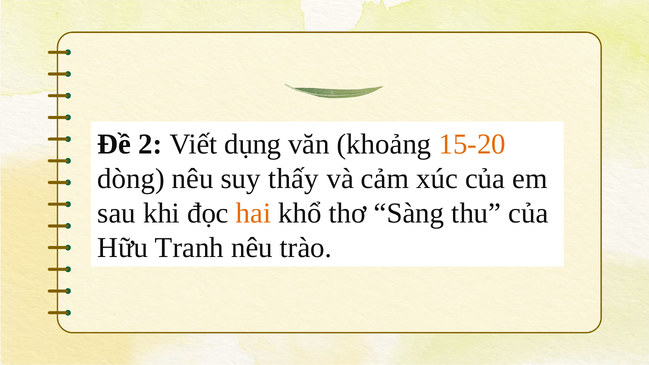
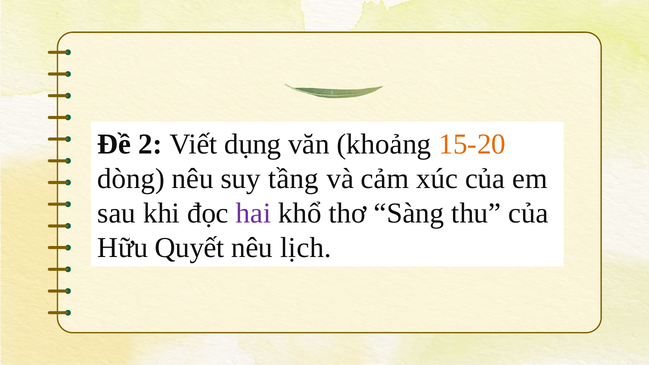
thấy: thấy -> tầng (294, 179)
hai colour: orange -> purple (254, 213)
Tranh: Tranh -> Quyết (190, 248)
trào: trào -> lịch (306, 248)
